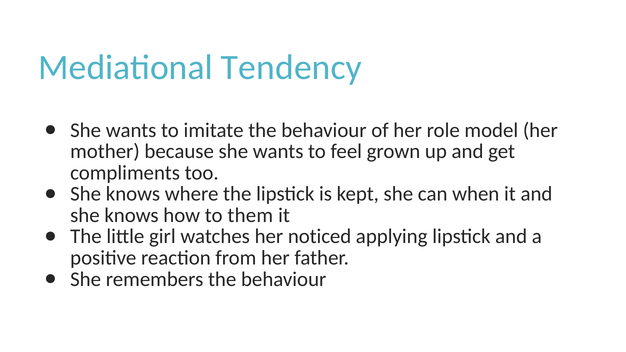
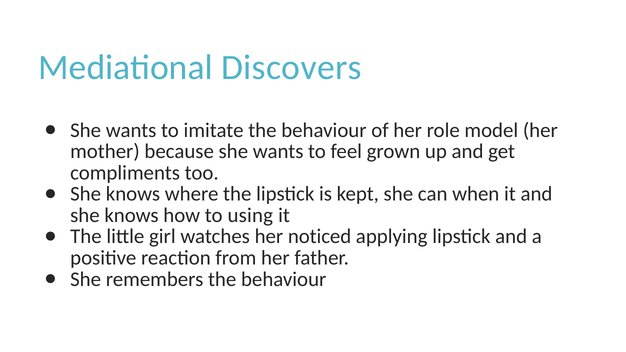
Tendency: Tendency -> Discovers (291, 67)
them: them -> using (250, 215)
